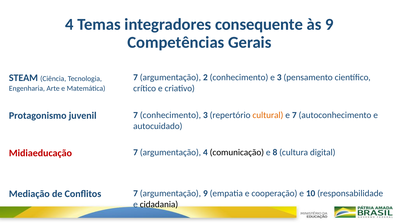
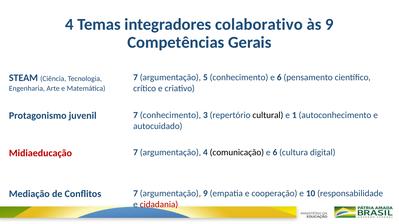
consequente: consequente -> colaborativo (259, 25)
2: 2 -> 5 (205, 77)
conhecimento e 3: 3 -> 6 (279, 77)
cultural colour: orange -> black (268, 115)
e 7: 7 -> 1 (294, 115)
8: 8 -> 6 (275, 153)
cidadania colour: black -> red (159, 205)
